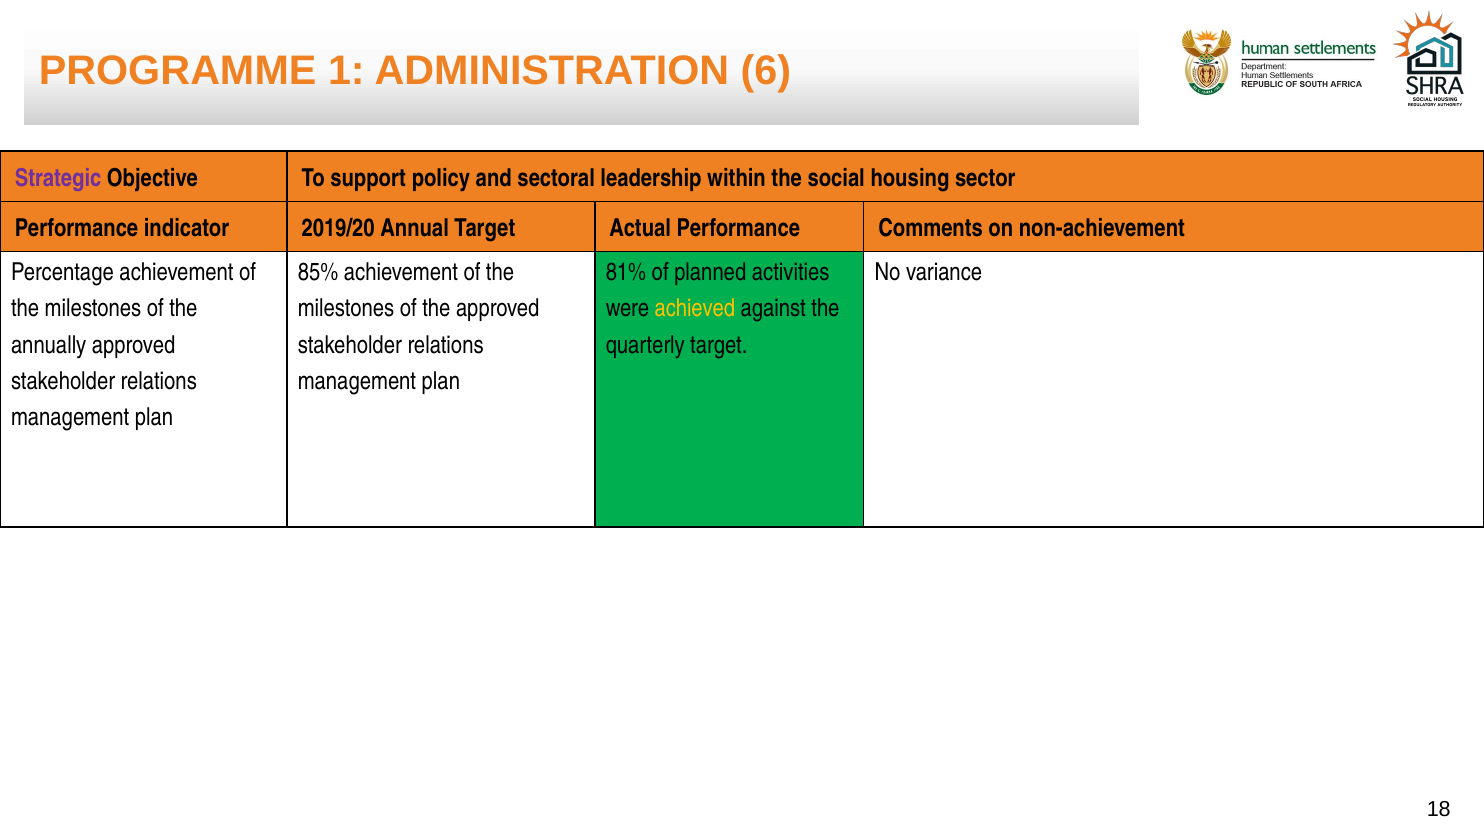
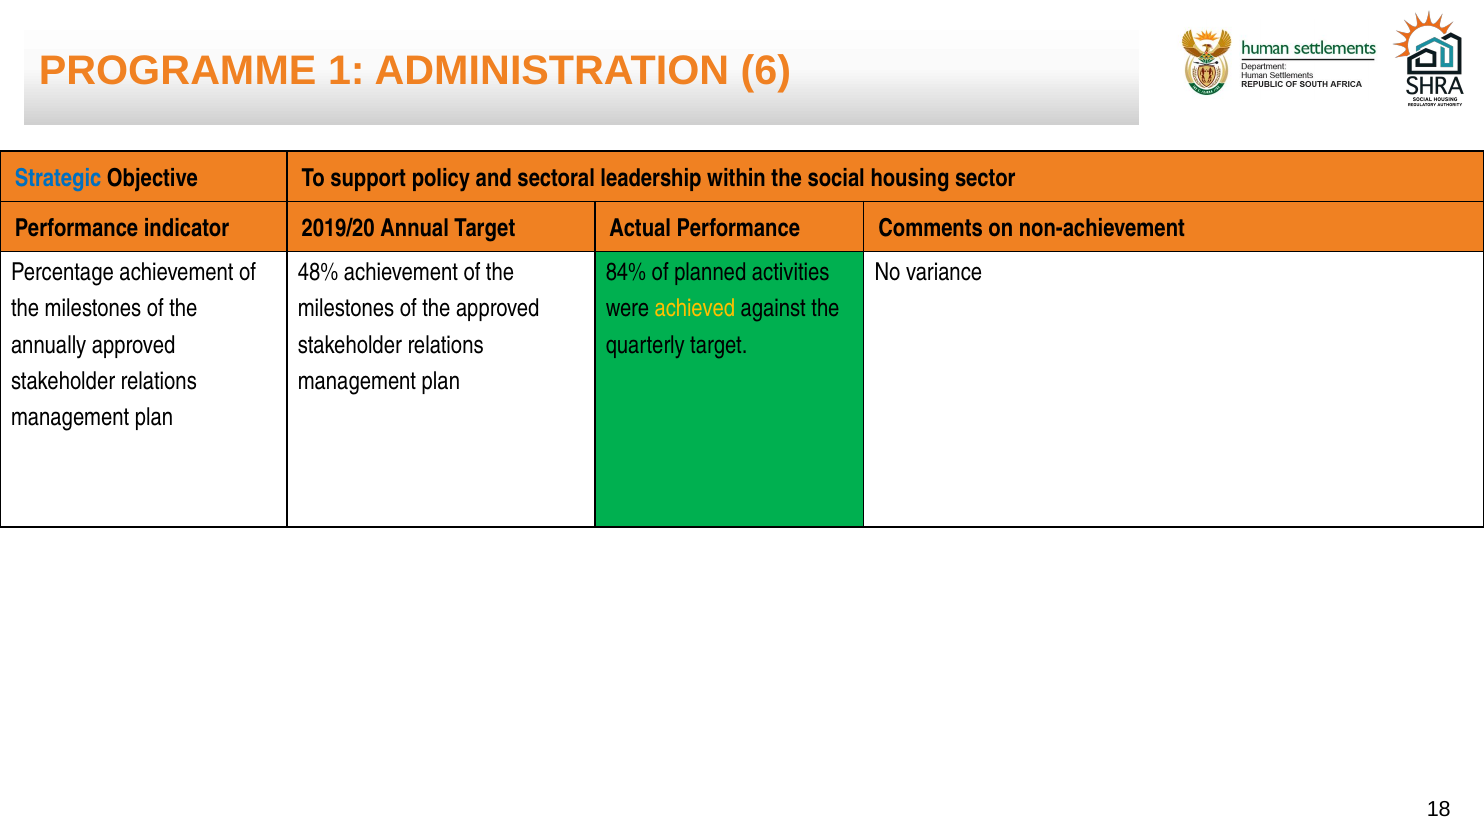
Strategic colour: purple -> blue (58, 178)
85%: 85% -> 48% (318, 272)
81%: 81% -> 84% (626, 272)
